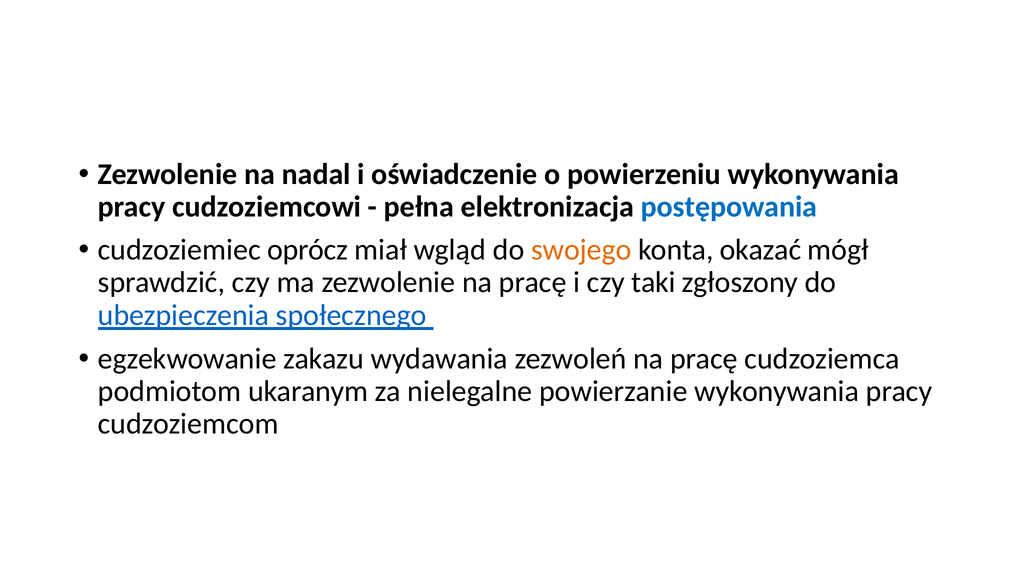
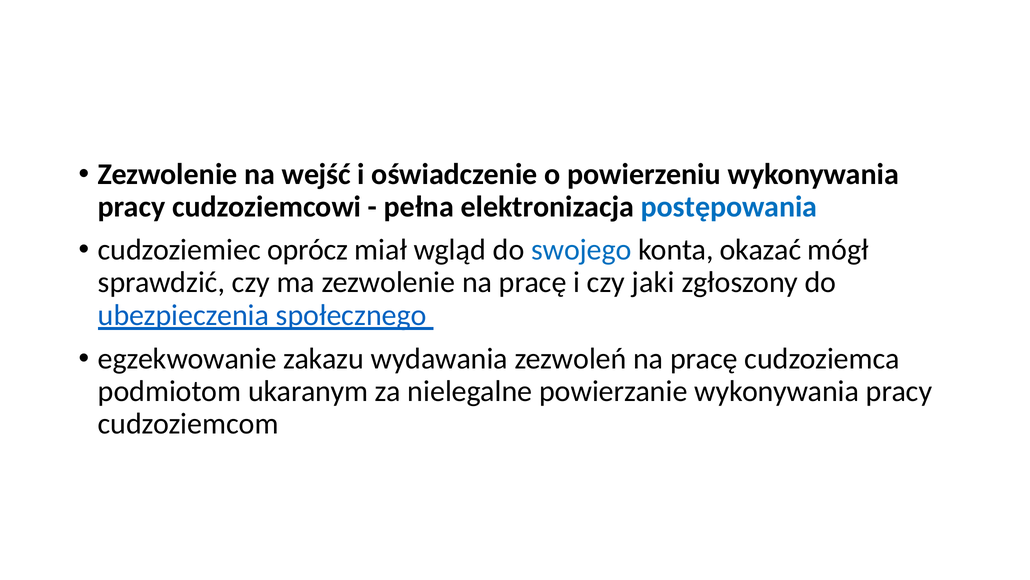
nadal: nadal -> wejść (316, 174)
swojego colour: orange -> blue (581, 250)
taki: taki -> jaki (653, 282)
